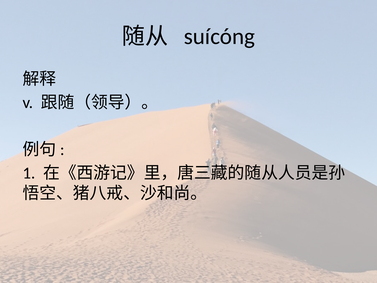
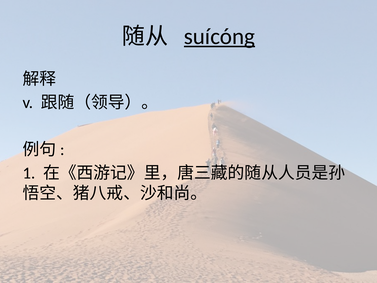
suícóng underline: none -> present (219, 36)
